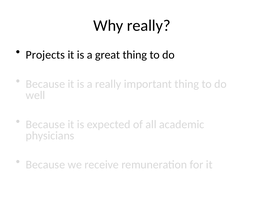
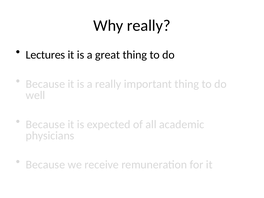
Projects: Projects -> Lectures (45, 55)
